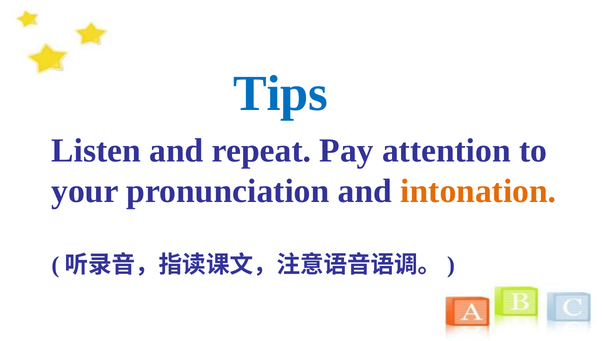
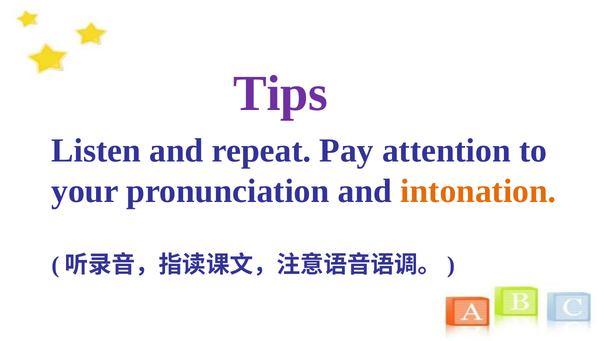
Tips colour: blue -> purple (281, 94)
